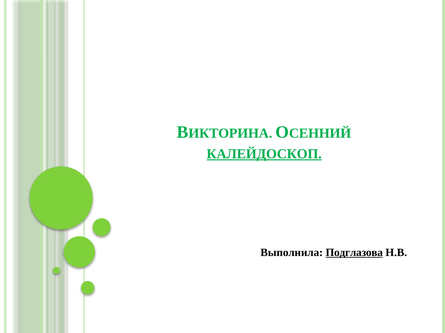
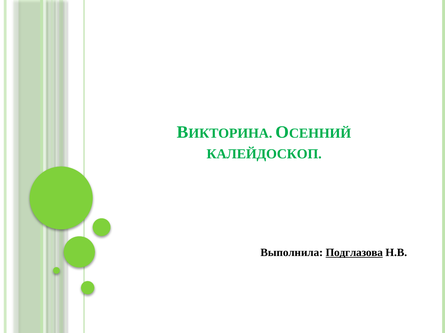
КАЛЕЙДОСКОП underline: present -> none (264, 154)
